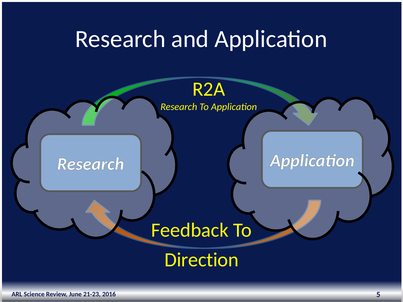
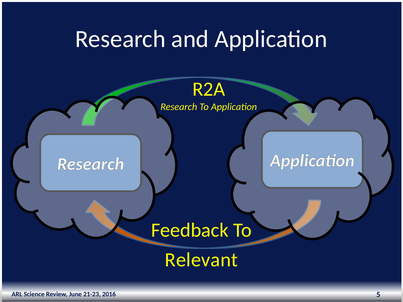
Direction: Direction -> Relevant (201, 260)
